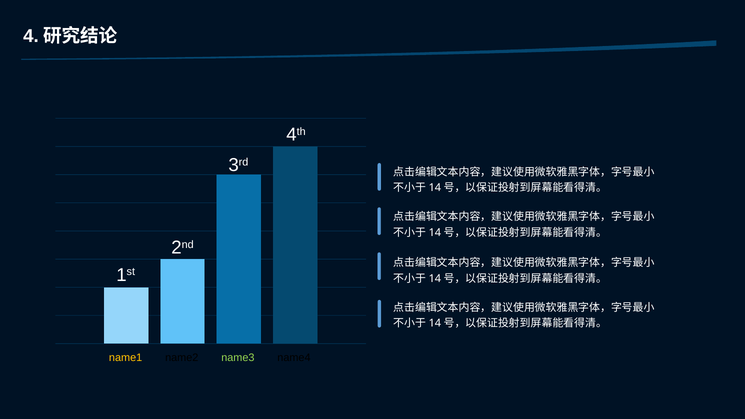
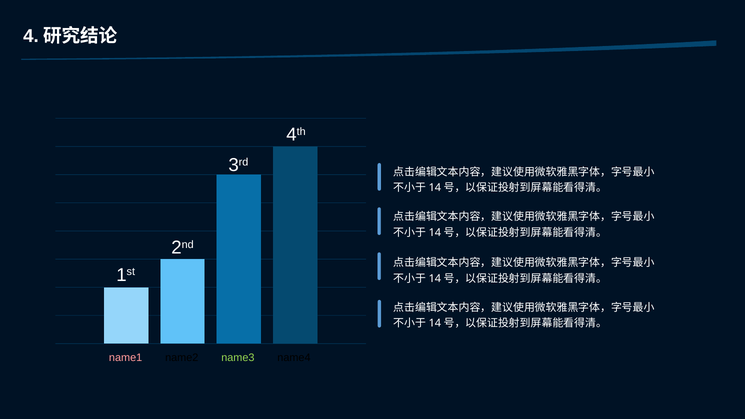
name1 colour: yellow -> pink (126, 358)
